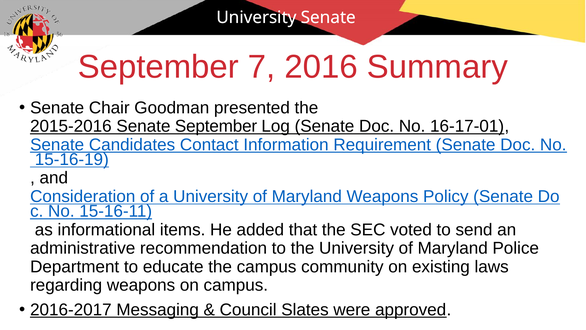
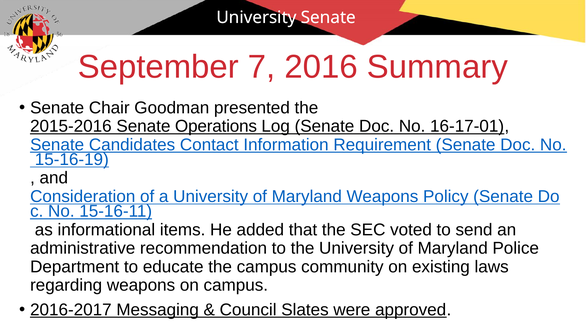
2015-2016 Senate September: September -> Operations (216, 126)
